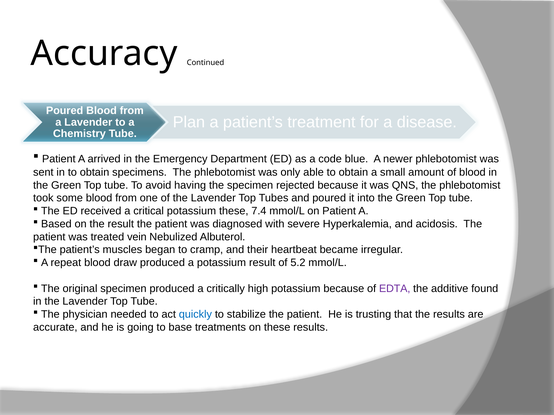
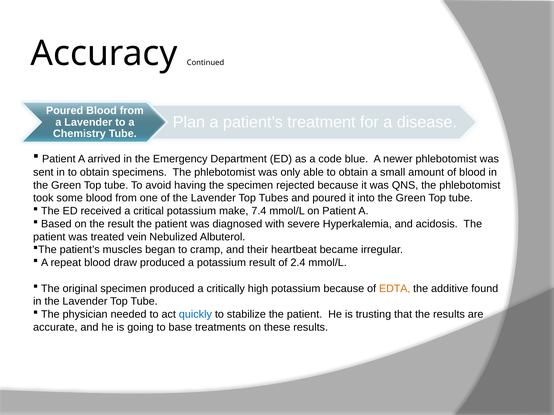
potassium these: these -> make (234, 211)
5.2: 5.2 -> 2.4 (298, 263)
EDTA colour: purple -> orange (395, 289)
